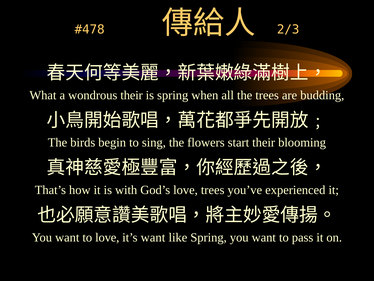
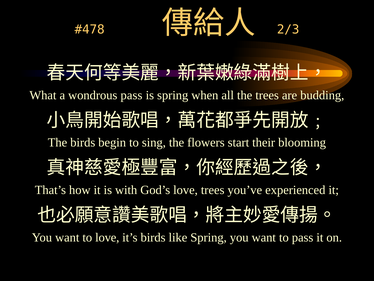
wondrous their: their -> pass (131, 95)
it’s want: want -> birds (153, 237)
